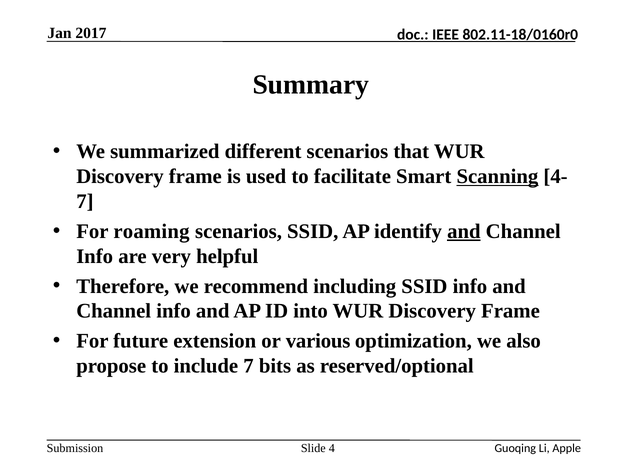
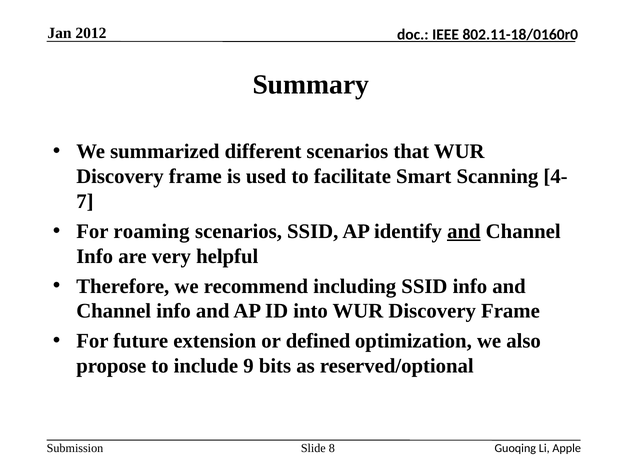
2017: 2017 -> 2012 (91, 33)
Scanning underline: present -> none (497, 177)
various: various -> defined (318, 342)
include 7: 7 -> 9 (249, 366)
4: 4 -> 8 (332, 449)
